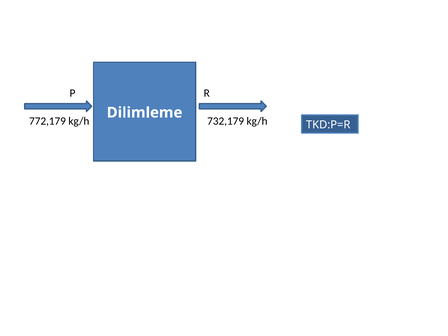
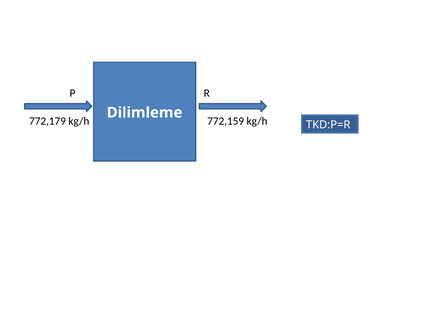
732,179: 732,179 -> 772,159 (226, 121)
